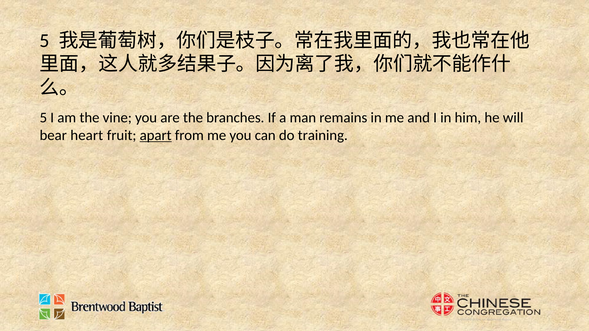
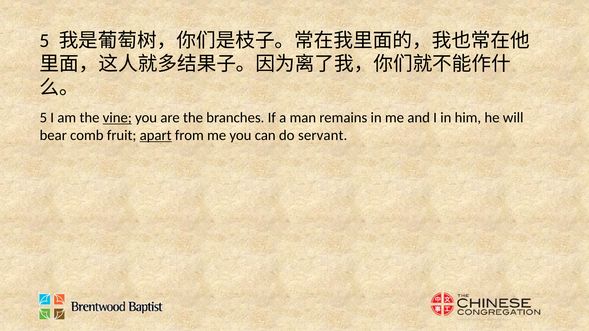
vine underline: none -> present (117, 118)
heart: heart -> comb (87, 136)
training: training -> servant (323, 136)
